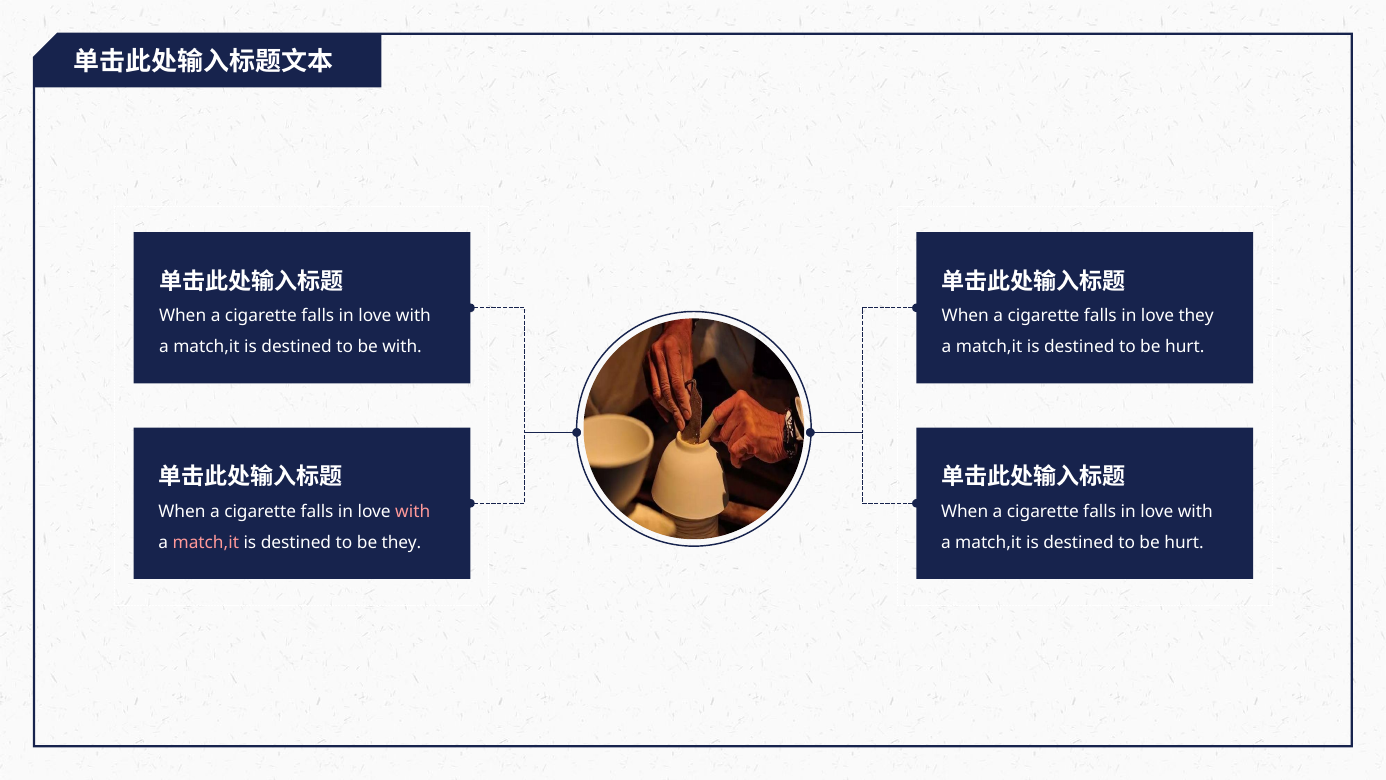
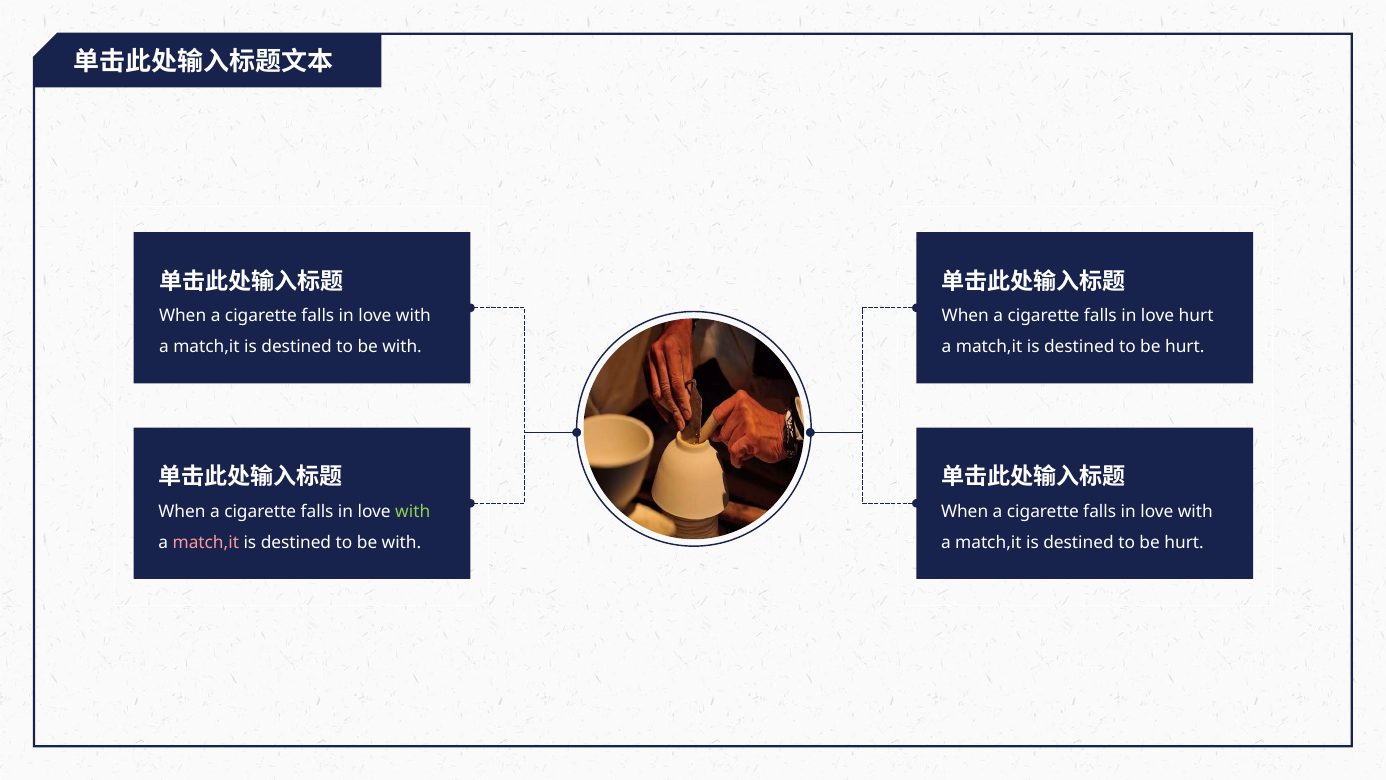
love they: they -> hurt (1196, 316)
with colour: pink -> light green (413, 511)
they: they -> with (401, 542)
